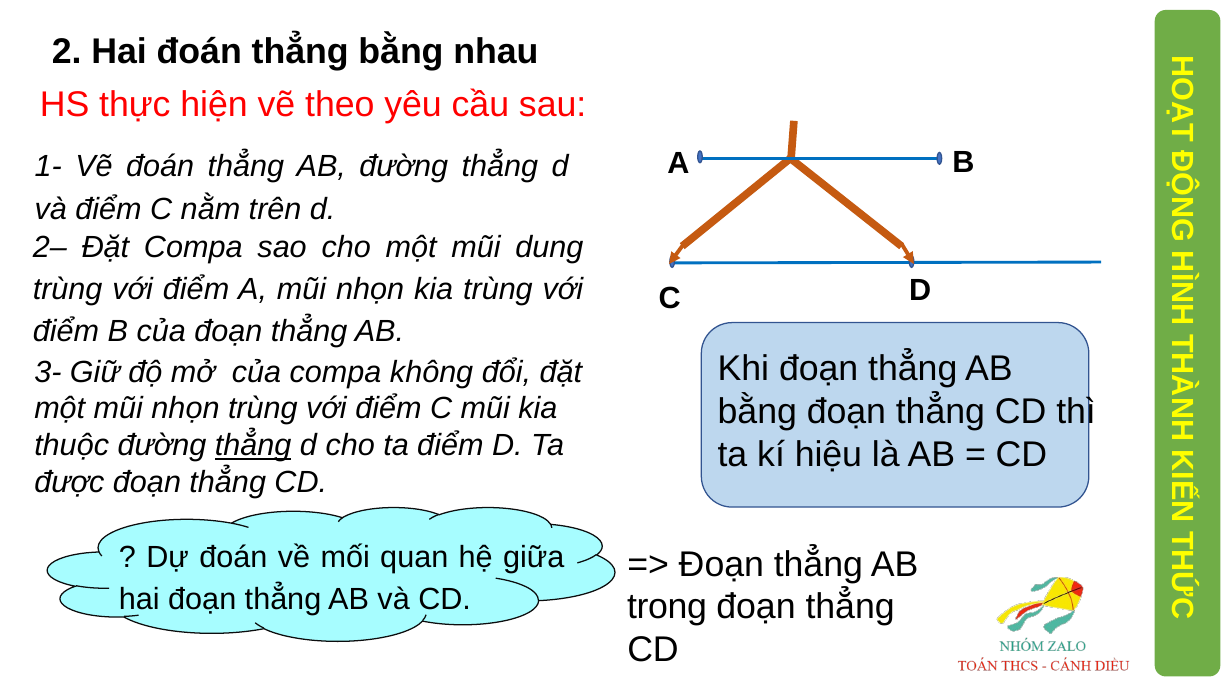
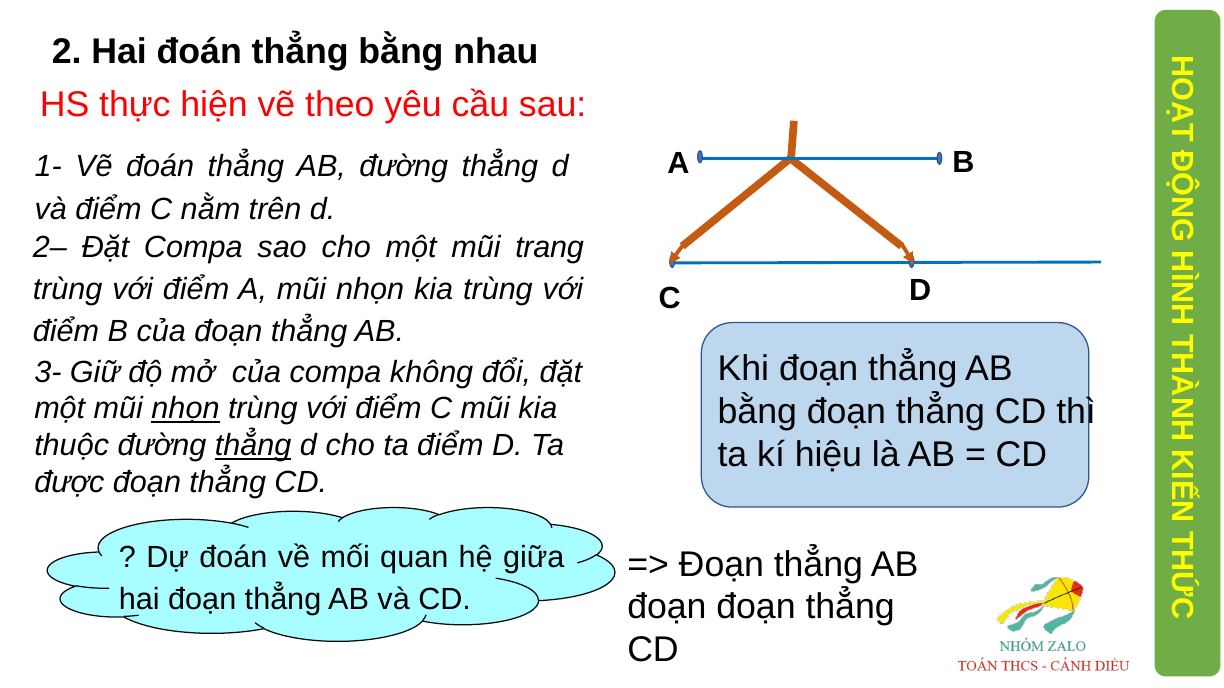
dung: dung -> trang (550, 247)
nhọn underline: none -> present (185, 409)
trong: trong -> đoạn (667, 608)
